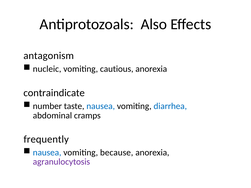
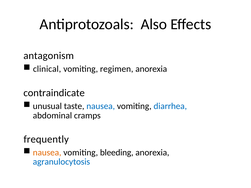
nucleic: nucleic -> clinical (47, 69)
cautious: cautious -> regimen (117, 69)
number: number -> unusual (47, 106)
nausea colour: blue -> orange (47, 153)
because: because -> bleeding (117, 153)
agranulocytosis colour: purple -> blue (61, 162)
